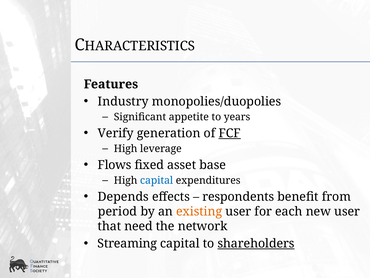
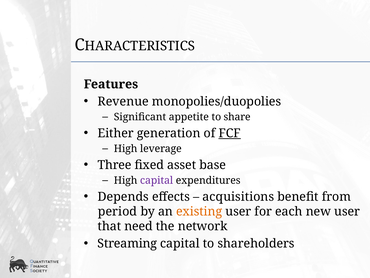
Industry: Industry -> Revenue (123, 101)
years: years -> share (237, 117)
Verify: Verify -> Either (116, 133)
Flows: Flows -> Three (115, 165)
capital colour: blue -> purple (157, 180)
respondents: respondents -> acquisitions (238, 196)
shareholders underline: present -> none (256, 243)
